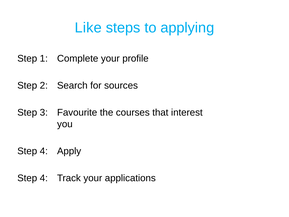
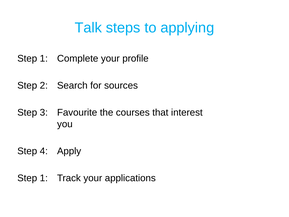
Like: Like -> Talk (88, 28)
4: 4 -> 1 (44, 178)
